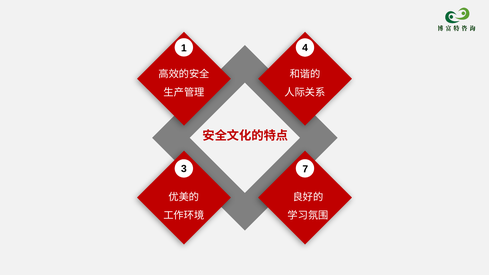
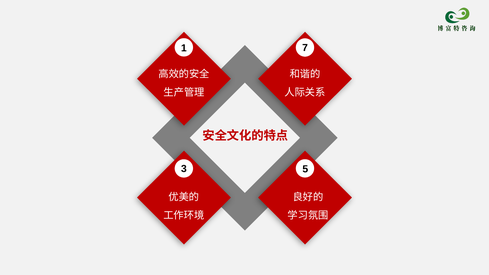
4: 4 -> 7 (305, 48)
7: 7 -> 5 (305, 169)
